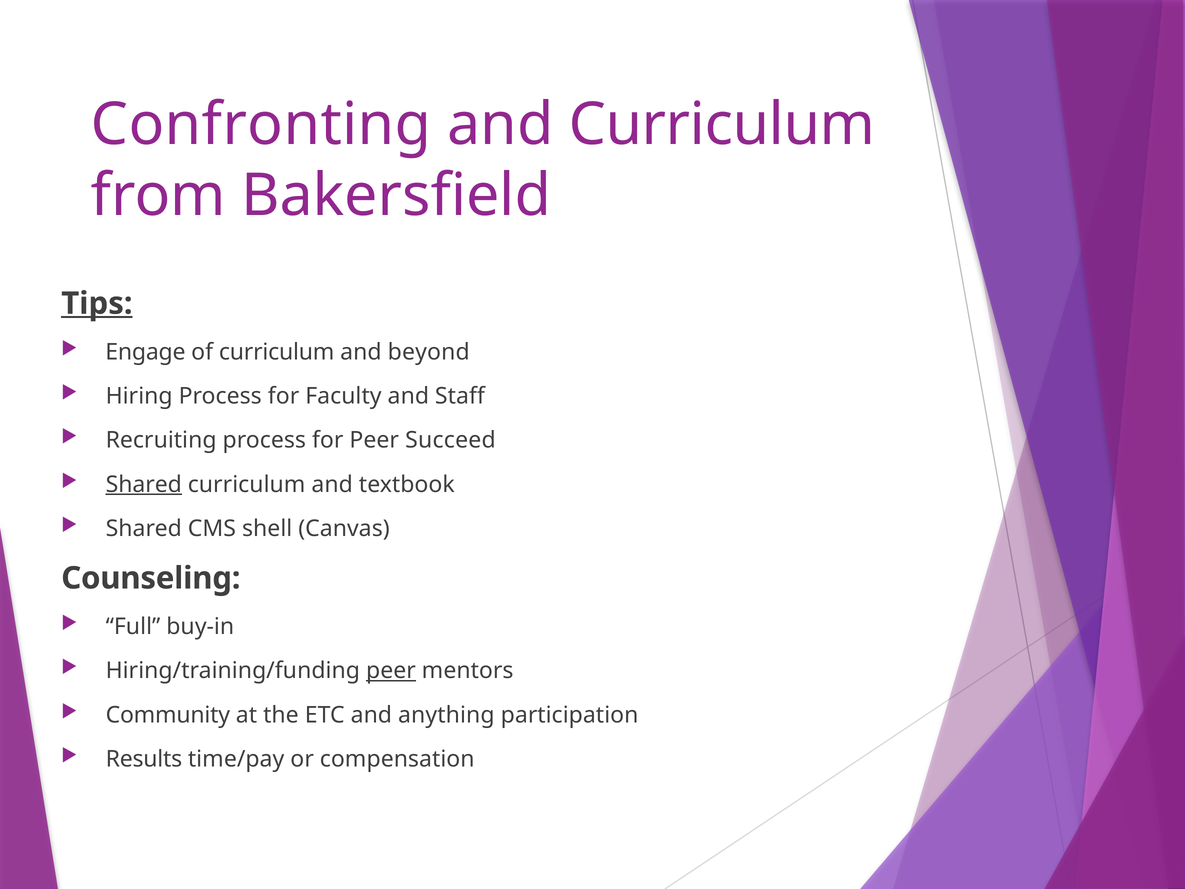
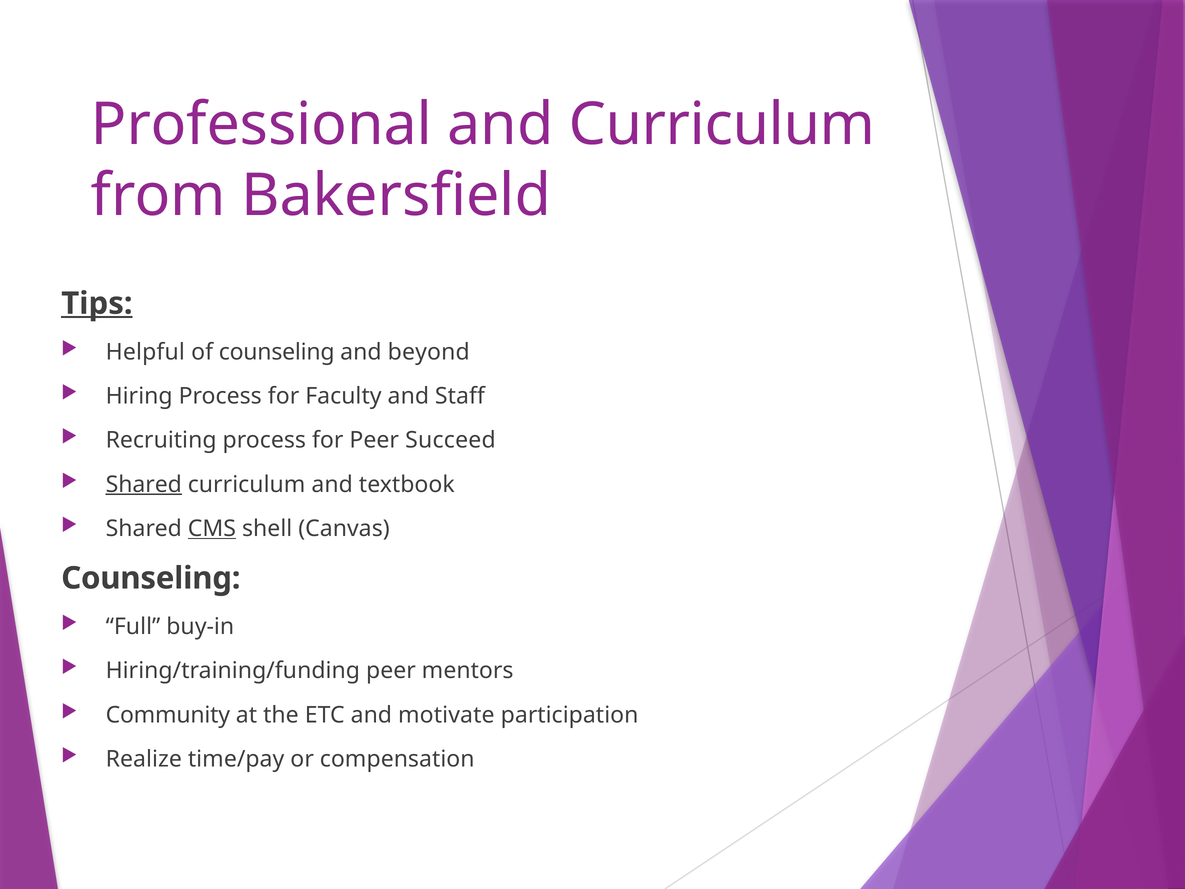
Confronting: Confronting -> Professional (261, 125)
Engage: Engage -> Helpful (145, 352)
of curriculum: curriculum -> counseling (277, 352)
CMS underline: none -> present (212, 528)
peer underline: present -> none (391, 671)
anything: anything -> motivate (446, 715)
Results: Results -> Realize (144, 759)
